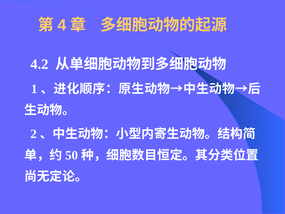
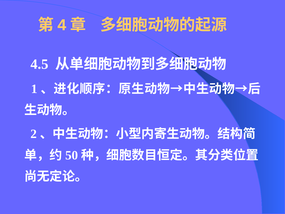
4.2: 4.2 -> 4.5 (39, 64)
